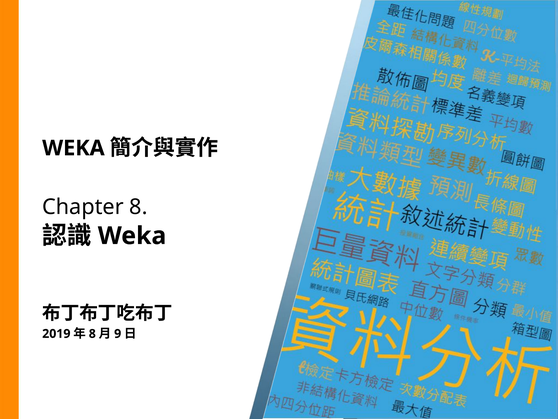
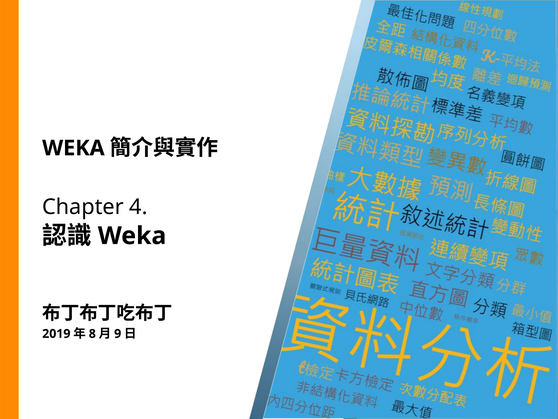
Chapter 8: 8 -> 4 (138, 207)
